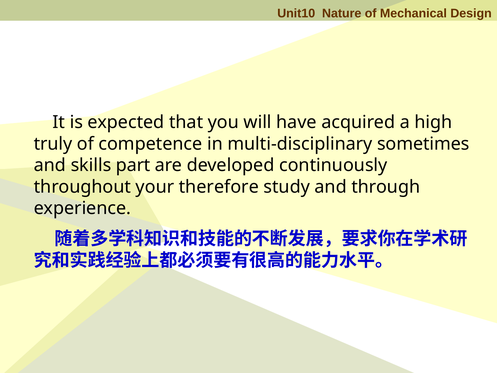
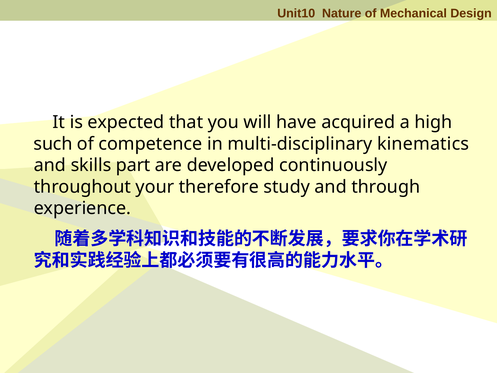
truly: truly -> such (53, 144)
sometimes: sometimes -> kinematics (423, 144)
